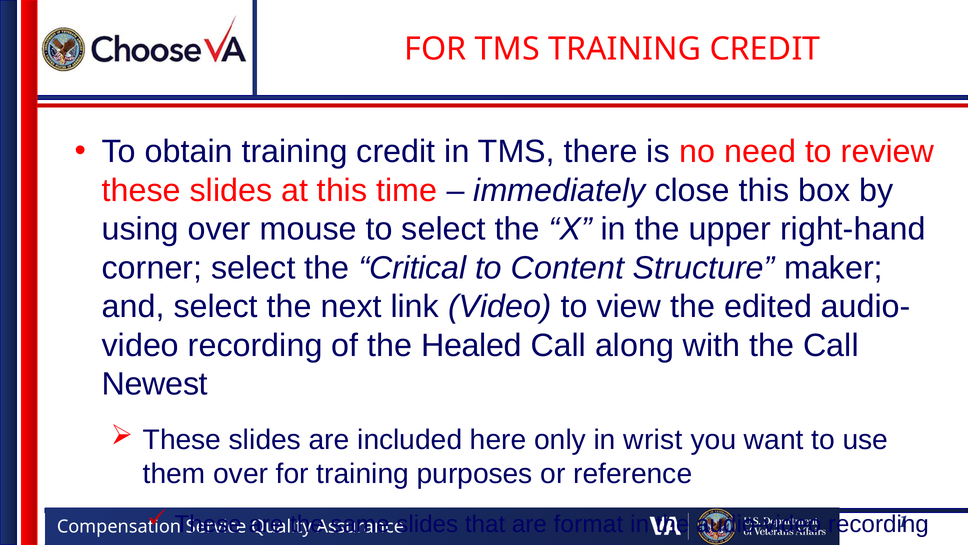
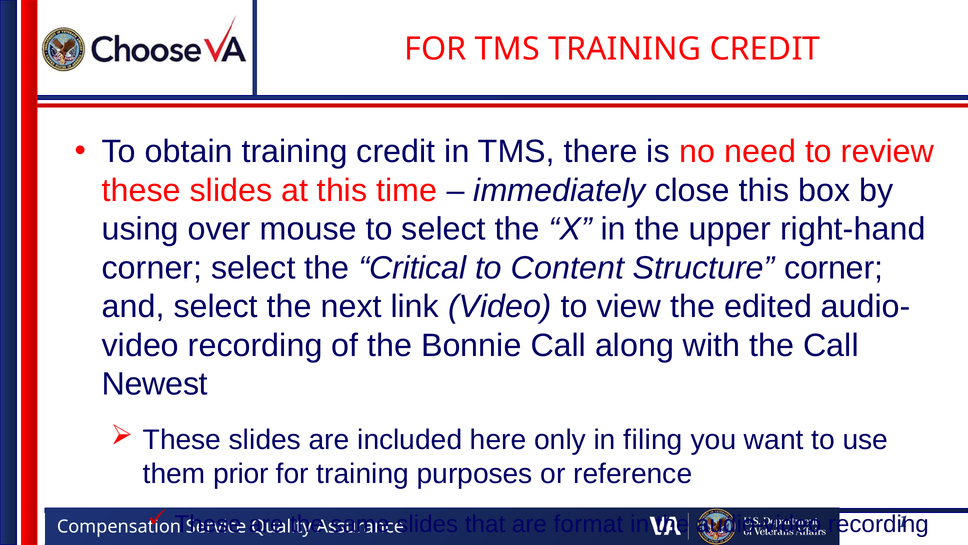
Structure maker: maker -> corner (834, 268)
Healed: Healed -> Bonnie (471, 345)
wrist: wrist -> filing (653, 440)
them over: over -> prior (241, 474)
